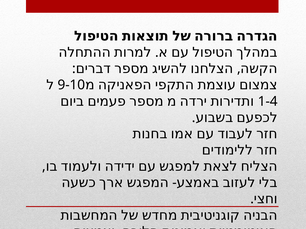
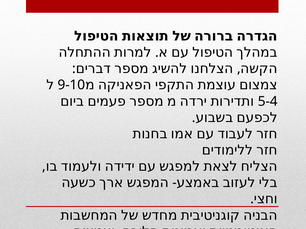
1-4: 1-4 -> 5-4 (268, 102)
